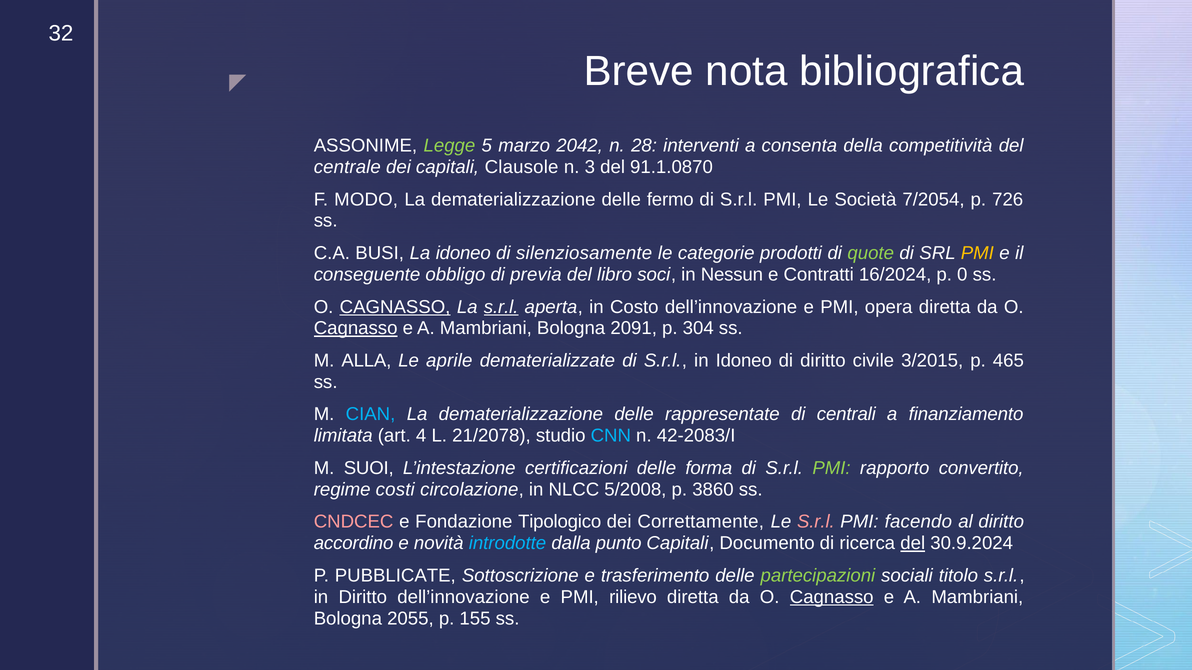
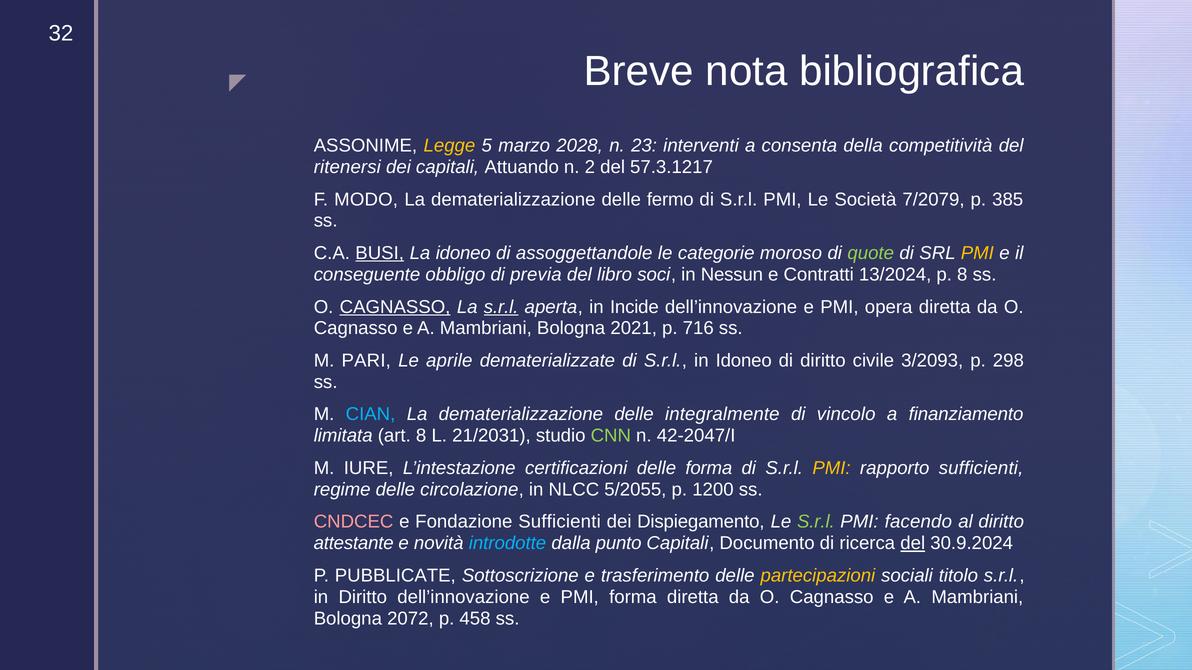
Legge colour: light green -> yellow (449, 146)
2042: 2042 -> 2028 (580, 146)
28: 28 -> 23 (644, 146)
centrale: centrale -> ritenersi (347, 167)
Clausole: Clausole -> Attuando (522, 167)
3: 3 -> 2 (590, 167)
91.1.0870: 91.1.0870 -> 57.3.1217 (672, 167)
7/2054: 7/2054 -> 7/2079 (934, 200)
726: 726 -> 385 (1008, 200)
BUSI underline: none -> present (380, 253)
silenziosamente: silenziosamente -> assoggettandole (584, 253)
prodotti: prodotti -> moroso (791, 253)
16/2024: 16/2024 -> 13/2024 (895, 275)
p 0: 0 -> 8 (962, 275)
Costo: Costo -> Incide (634, 307)
Cagnasso underline: present -> none (356, 329)
2091: 2091 -> 2021 (634, 329)
304: 304 -> 716 (698, 329)
ALLA: ALLA -> PARI (366, 361)
3/2015: 3/2015 -> 3/2093 (932, 361)
465: 465 -> 298 (1008, 361)
rappresentate: rappresentate -> integralmente (722, 415)
centrali: centrali -> vincolo (846, 415)
art 4: 4 -> 8 (421, 436)
21/2078: 21/2078 -> 21/2031 (491, 436)
CNN colour: light blue -> light green (611, 436)
42-2083/I: 42-2083/I -> 42-2047/I (696, 436)
SUOI: SUOI -> IURE (369, 468)
PMI colour: light green -> yellow (832, 468)
rapporto convertito: convertito -> sufficienti (981, 468)
regime costi: costi -> delle (395, 490)
5/2008: 5/2008 -> 5/2055 (635, 490)
3860: 3860 -> 1200 (713, 490)
Fondazione Tipologico: Tipologico -> Sufficienti (560, 522)
Correttamente: Correttamente -> Dispiegamento (701, 522)
S.r.l colour: pink -> light green (816, 522)
accordino: accordino -> attestante (354, 544)
partecipazioni colour: light green -> yellow (818, 576)
PMI rilievo: rilievo -> forma (633, 597)
Cagnasso underline: present -> none (832, 597)
2055: 2055 -> 2072 (410, 619)
155: 155 -> 458 (475, 619)
